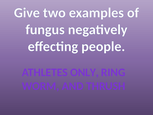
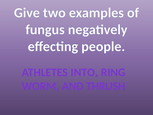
ONLY: ONLY -> INTO (84, 72)
